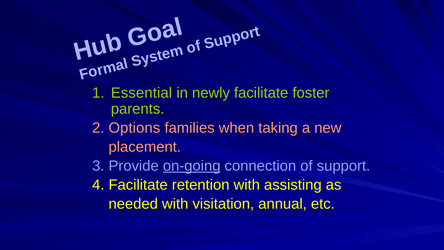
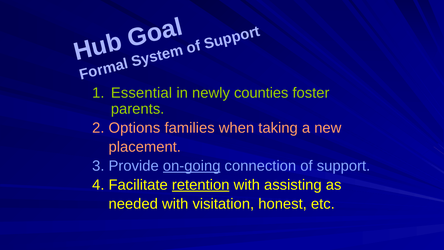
newly facilitate: facilitate -> counties (261, 93)
retention underline: none -> present (201, 185)
annual: annual -> honest (283, 204)
